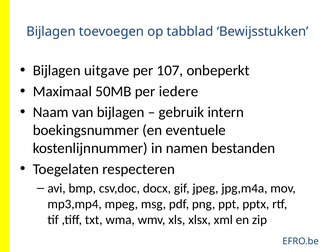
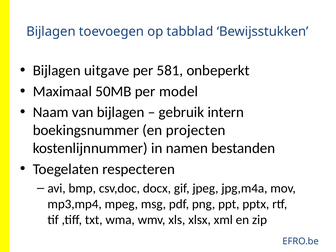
107: 107 -> 581 (170, 70)
iedere: iedere -> model (179, 91)
eventuele: eventuele -> projecten (196, 130)
